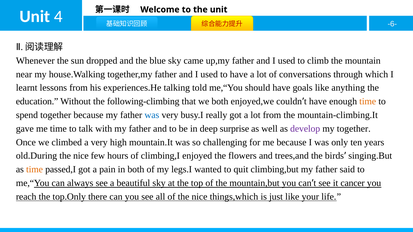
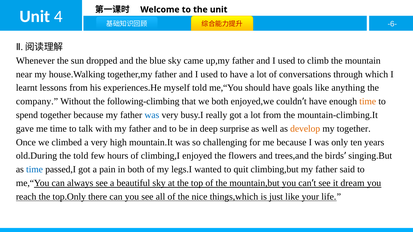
talking: talking -> myself (177, 88)
education: education -> company (37, 102)
develop colour: purple -> orange (305, 129)
old.During the nice: nice -> told (81, 156)
time colour: orange -> blue (35, 170)
cancer: cancer -> dream (353, 183)
